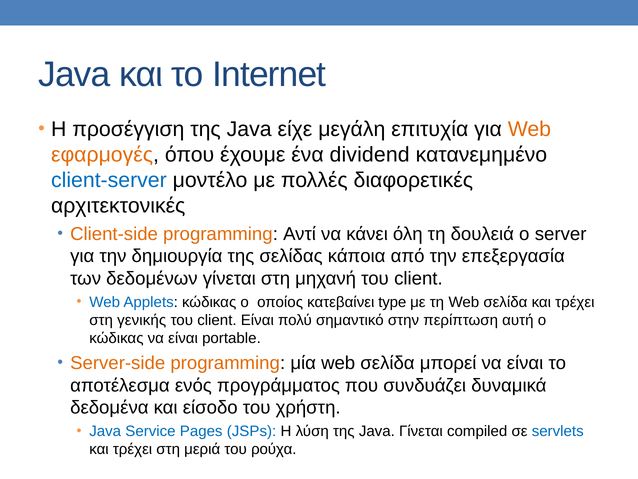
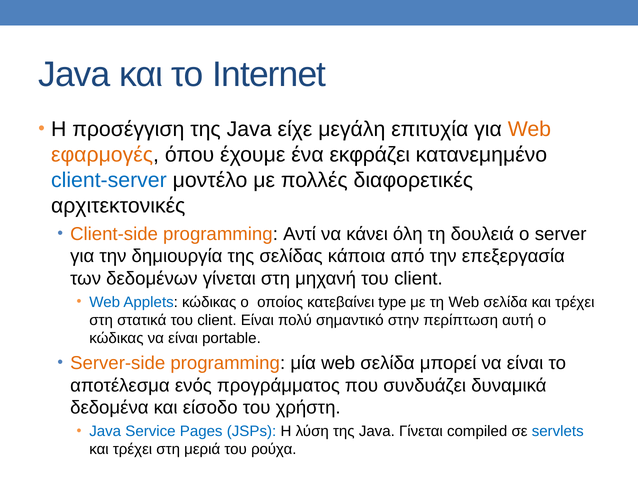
dividend: dividend -> εκφράζει (370, 155)
γενικής: γενικής -> στατικά (142, 320)
